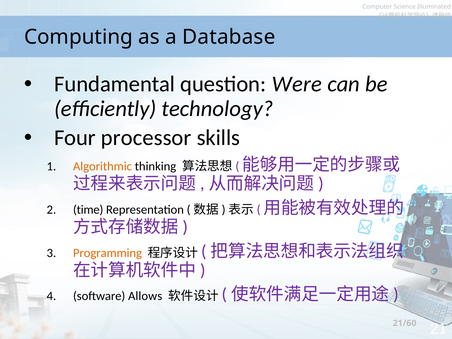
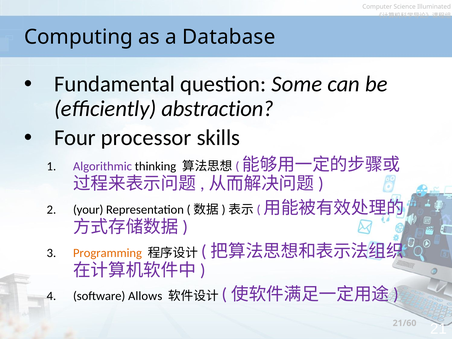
Were: Were -> Some (297, 84)
technology: technology -> abstraction (218, 109)
Algorithmic colour: orange -> purple (102, 166)
time: time -> your (88, 210)
